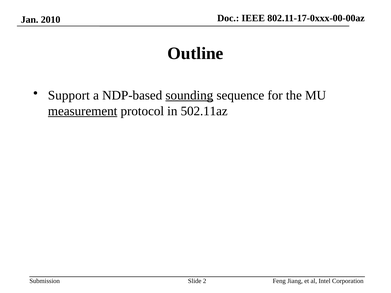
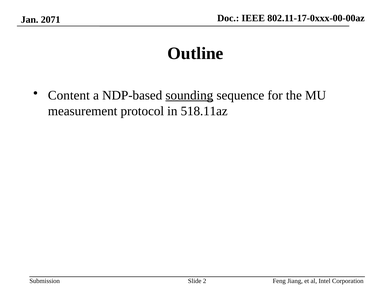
2010: 2010 -> 2071 (51, 20)
Support: Support -> Content (69, 95)
measurement underline: present -> none (83, 111)
502.11az: 502.11az -> 518.11az (204, 111)
